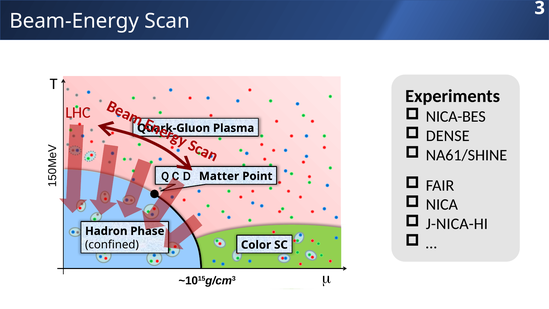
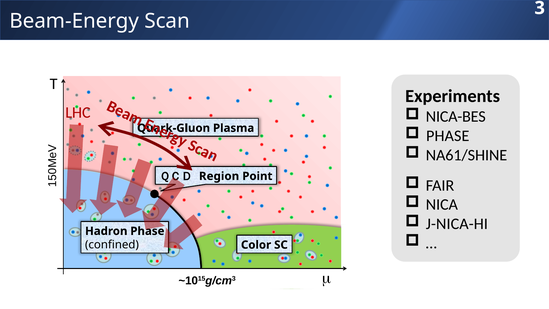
DENSE: DENSE -> PHASE (448, 136)
Matter: Matter -> Region (219, 176)
